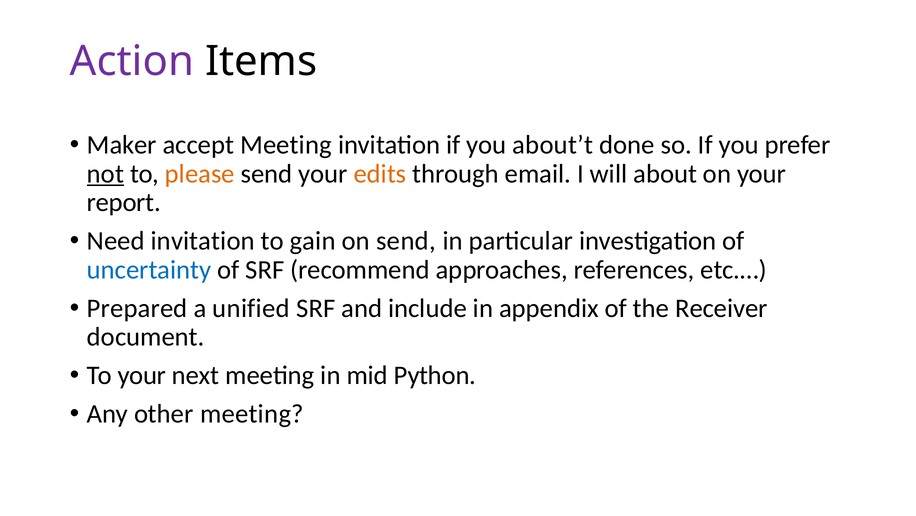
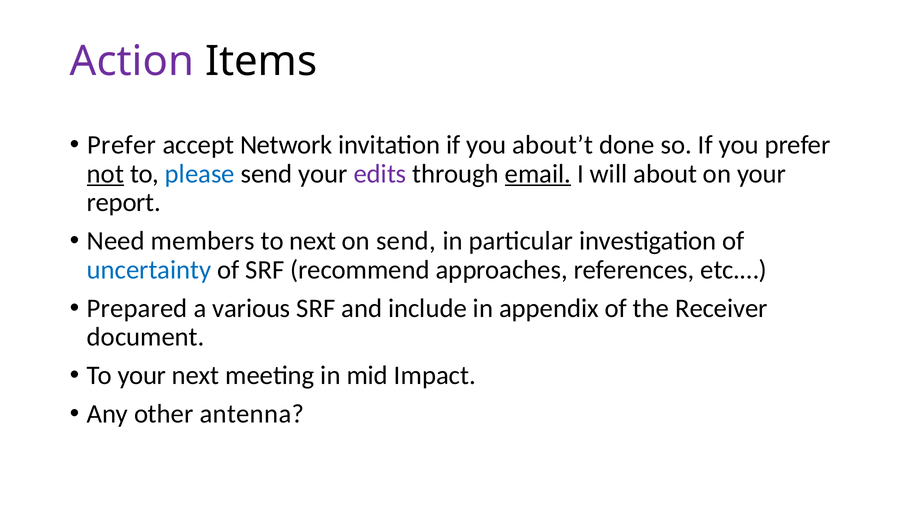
Maker: Maker -> Prefer (122, 145)
accept Meeting: Meeting -> Network (286, 145)
please colour: orange -> blue (200, 173)
edits colour: orange -> purple (380, 173)
email underline: none -> present (538, 173)
Need invitation: invitation -> members (203, 241)
to gain: gain -> next (313, 241)
unified: unified -> various (251, 308)
Python: Python -> Impact (435, 375)
other meeting: meeting -> antenna (252, 413)
